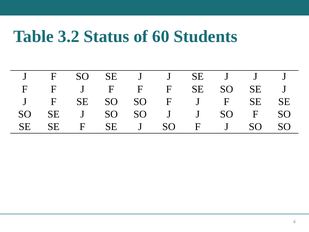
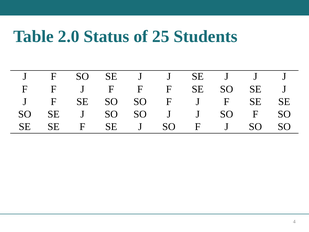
3.2: 3.2 -> 2.0 (69, 36)
60: 60 -> 25 (161, 36)
